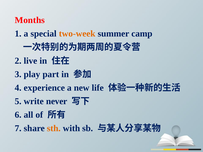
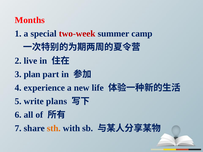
two-week colour: orange -> red (77, 34)
play: play -> plan (32, 74)
never: never -> plans (57, 101)
